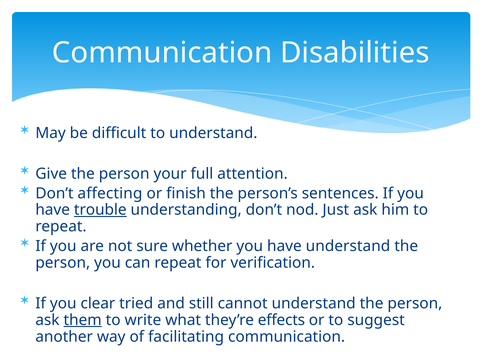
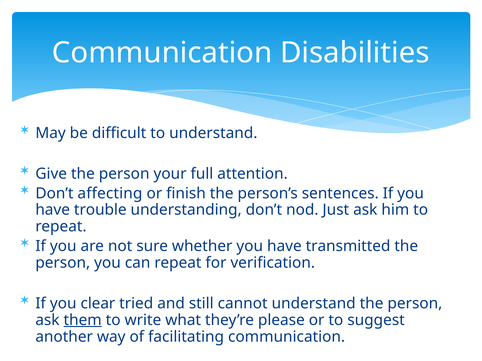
trouble underline: present -> none (100, 210)
have understand: understand -> transmitted (348, 246)
effects: effects -> please (281, 320)
